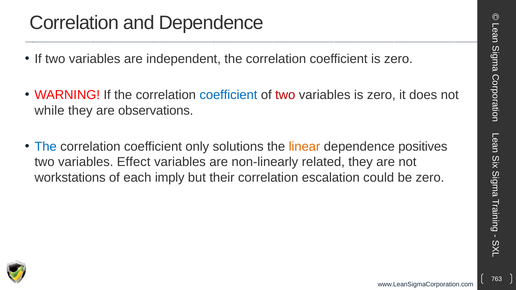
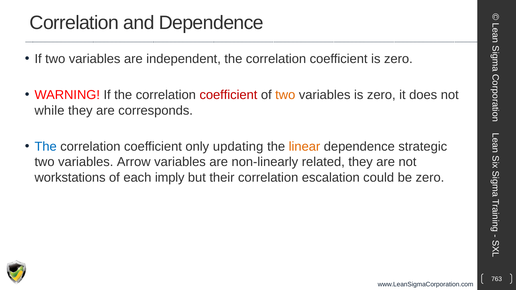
coefficient colour: blue -> red (228, 95)
two colour: red -> orange (285, 95)
observations: observations -> corresponds (156, 111)
solutions: solutions -> updating (238, 147)
positives: positives -> strategic (423, 147)
Effect: Effect -> Arrow (134, 162)
